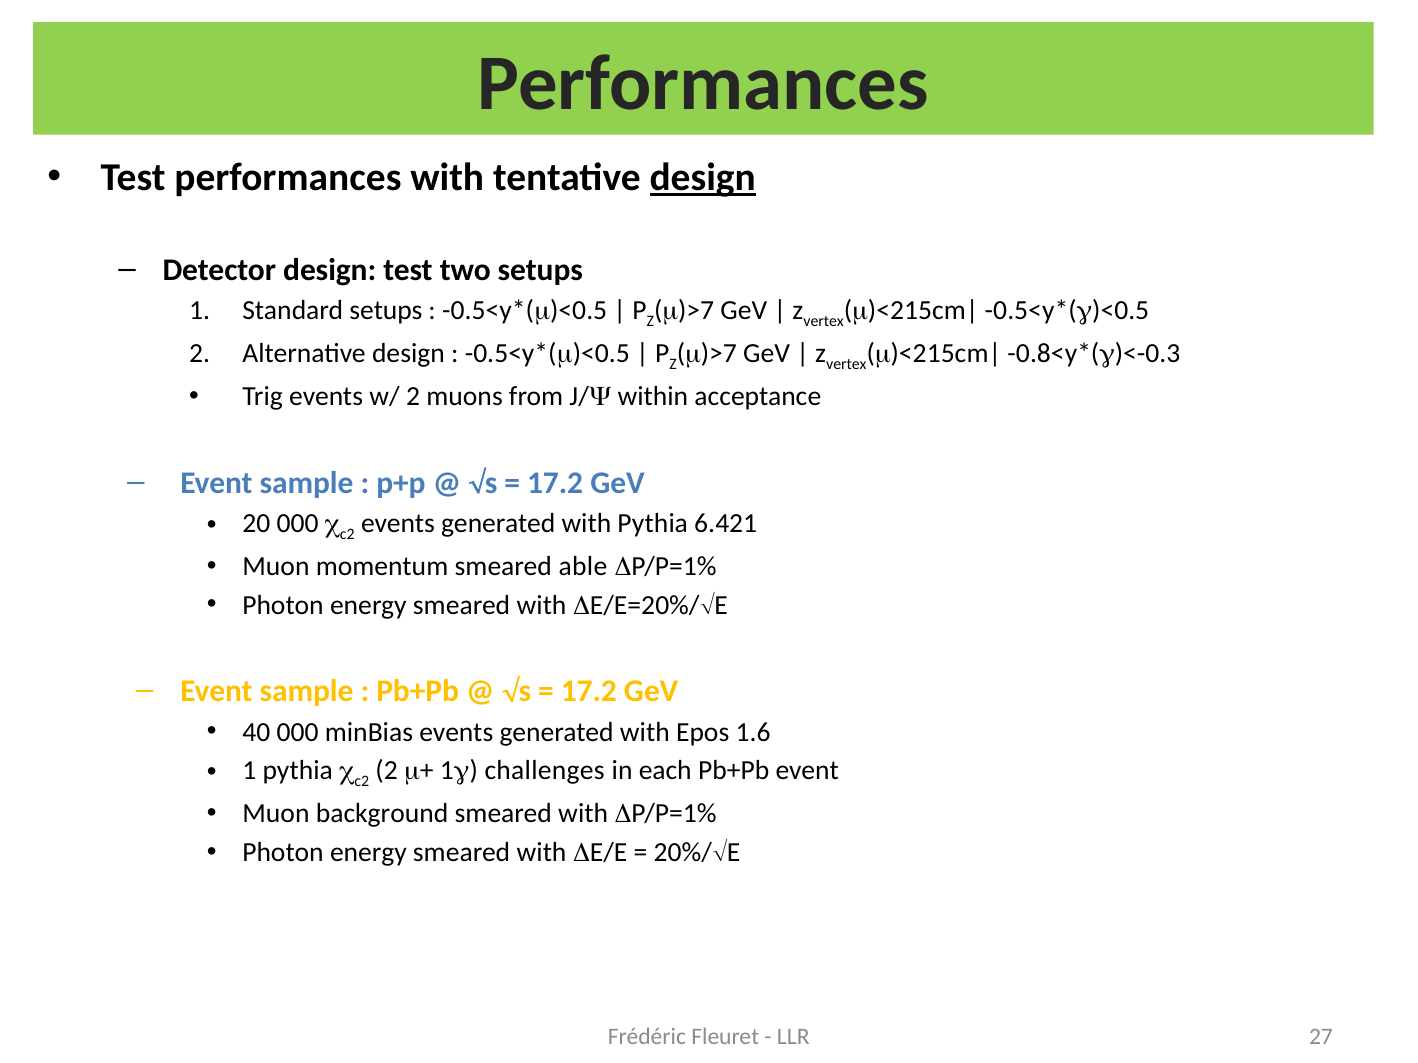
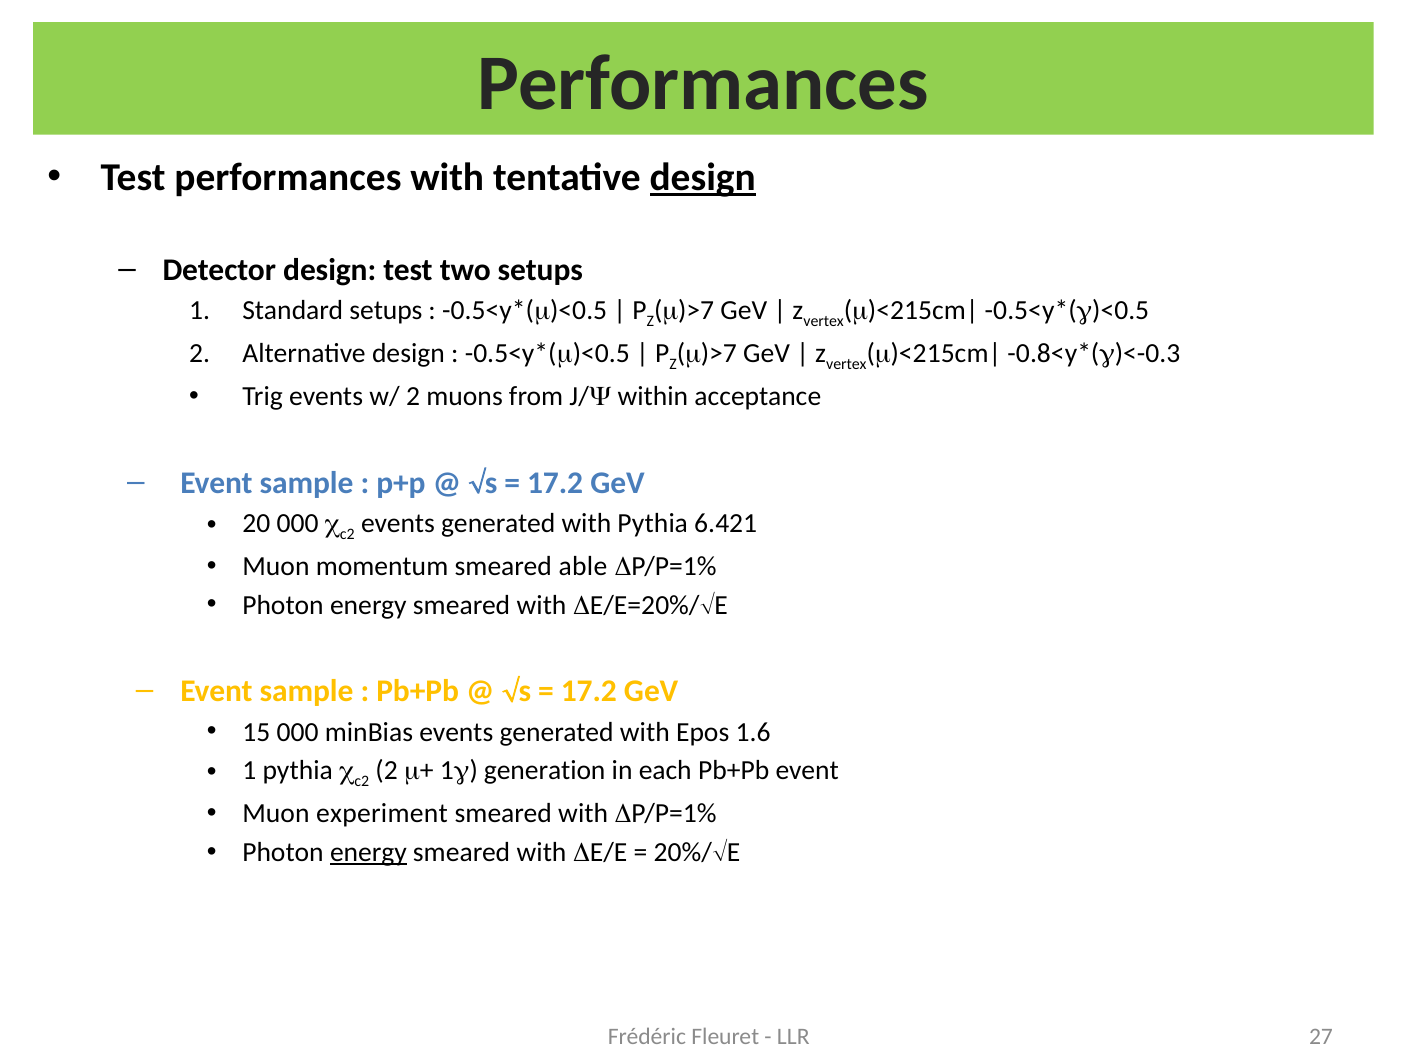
40: 40 -> 15 (256, 732)
challenges: challenges -> generation (545, 771)
background: background -> experiment (382, 814)
energy underline: none -> present (368, 853)
